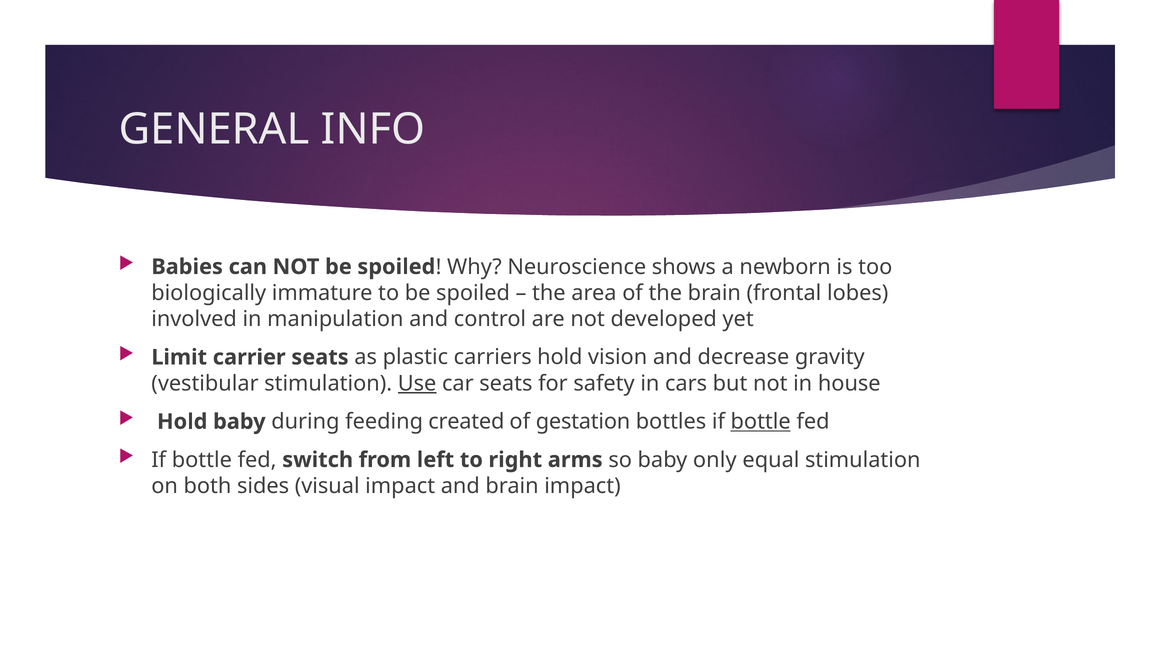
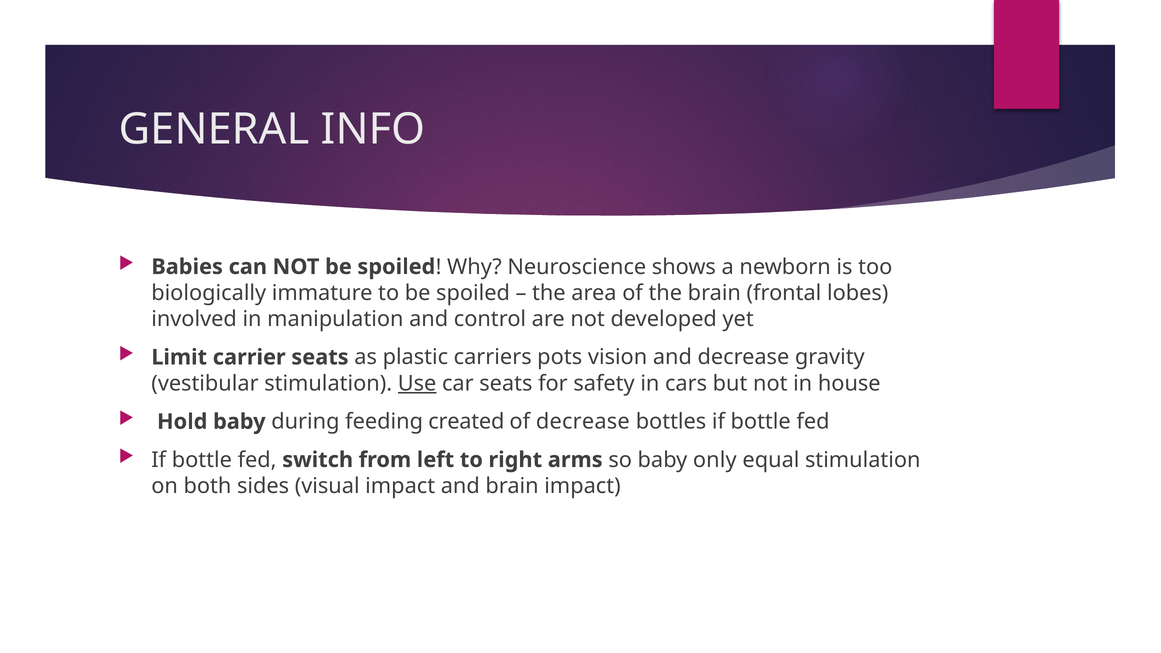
carriers hold: hold -> pots (560, 357)
of gestation: gestation -> decrease (583, 422)
bottle underline: present -> none (761, 422)
